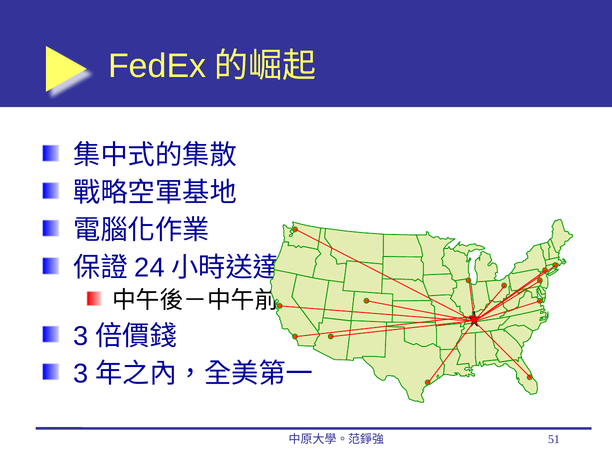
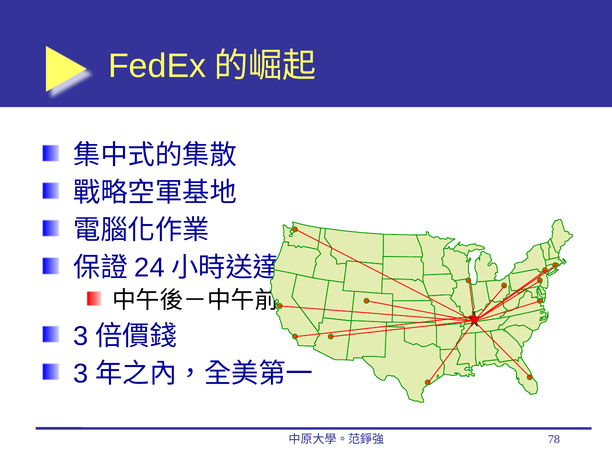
51: 51 -> 78 (554, 439)
